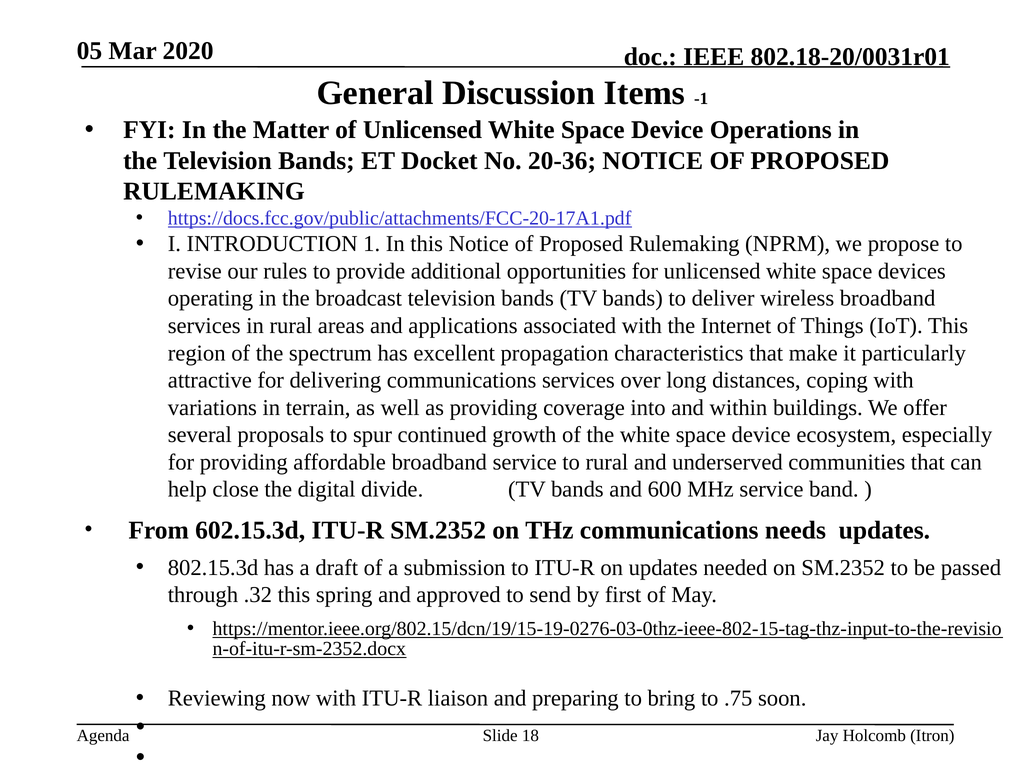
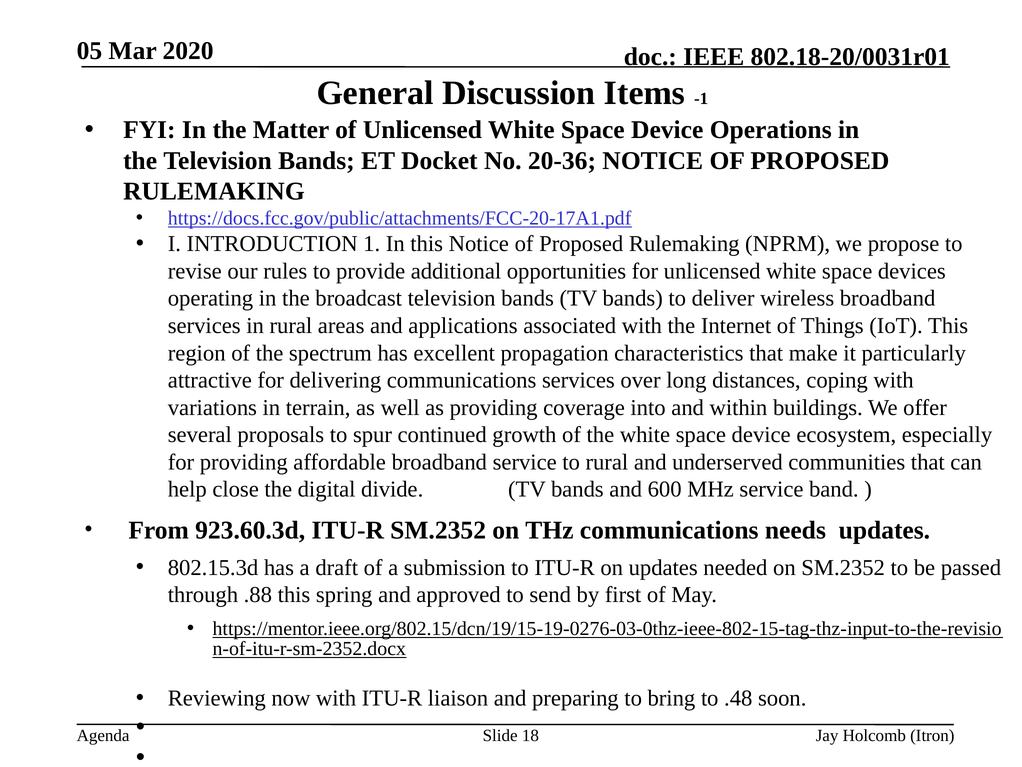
602.15.3d: 602.15.3d -> 923.60.3d (250, 530)
.32: .32 -> .88 (258, 595)
.75: .75 -> .48 (738, 698)
